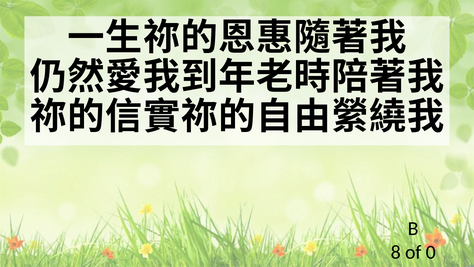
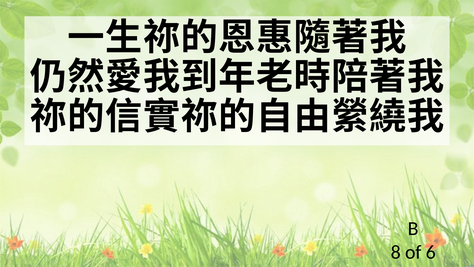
0: 0 -> 6 (431, 252)
